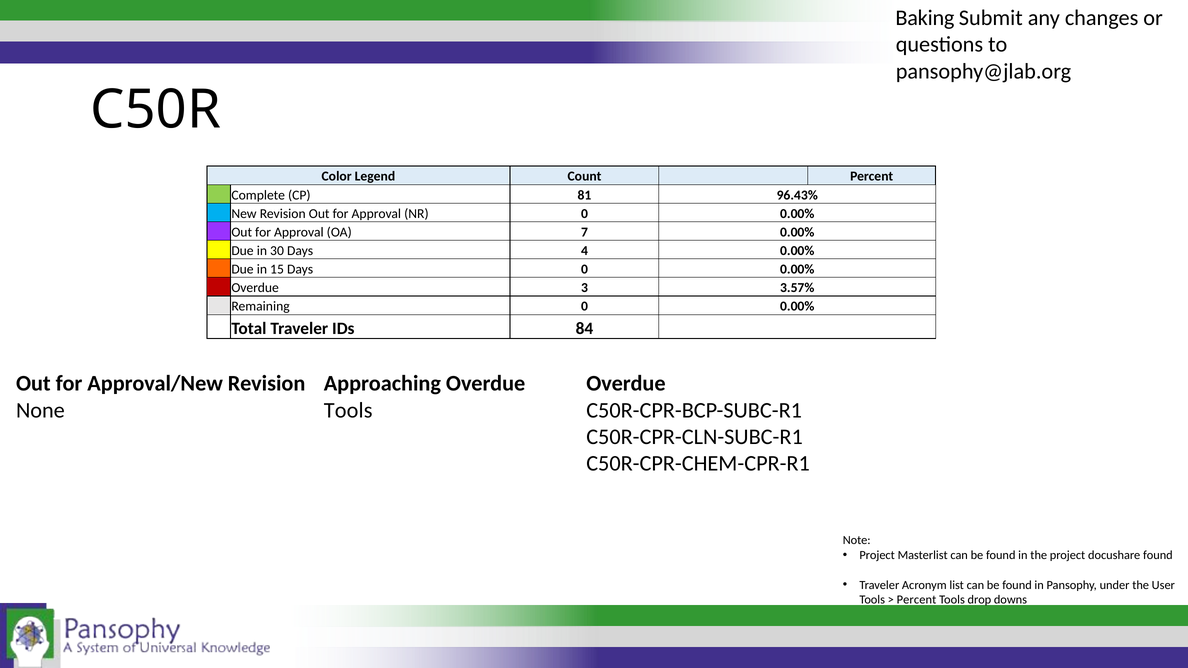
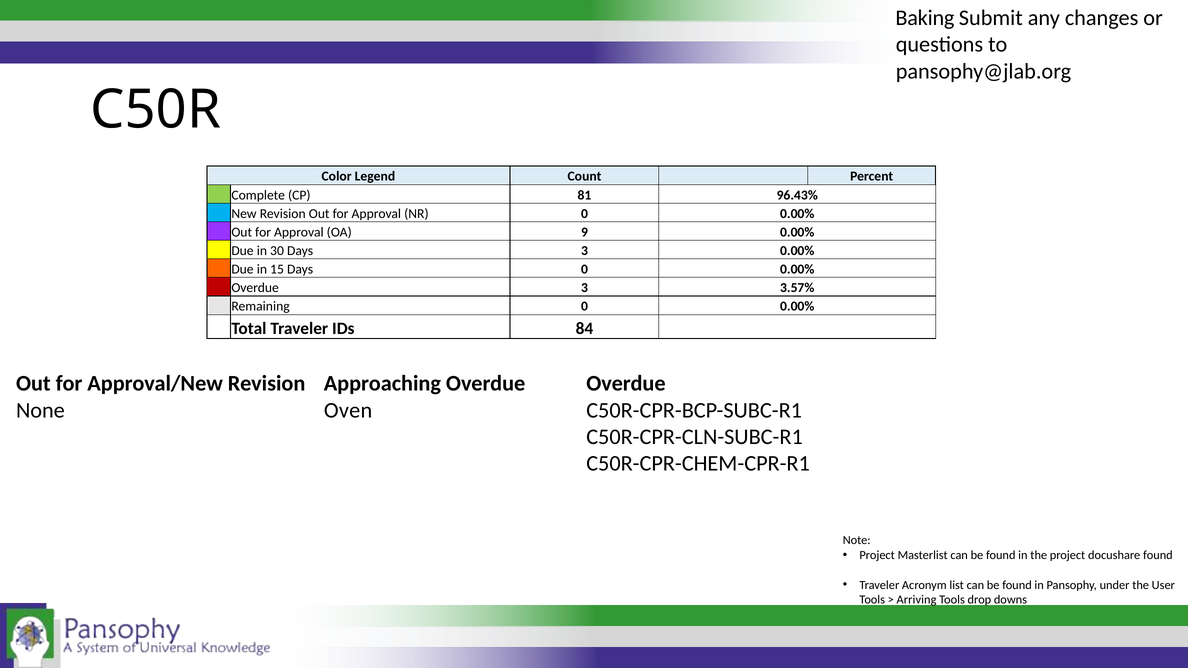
7: 7 -> 9 (584, 232)
Days 4: 4 -> 3 (584, 251)
Tools: Tools -> Oven (348, 410)
Percent: Percent -> Arriving (917, 600)
